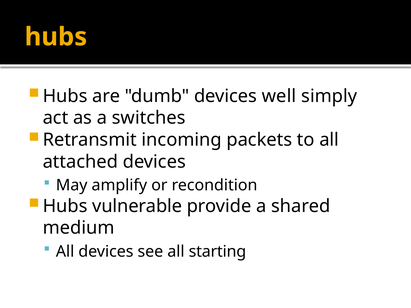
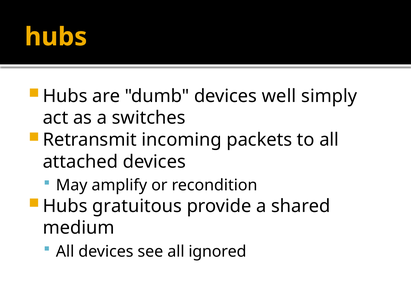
vulnerable: vulnerable -> gratuitous (137, 206)
starting: starting -> ignored (217, 252)
